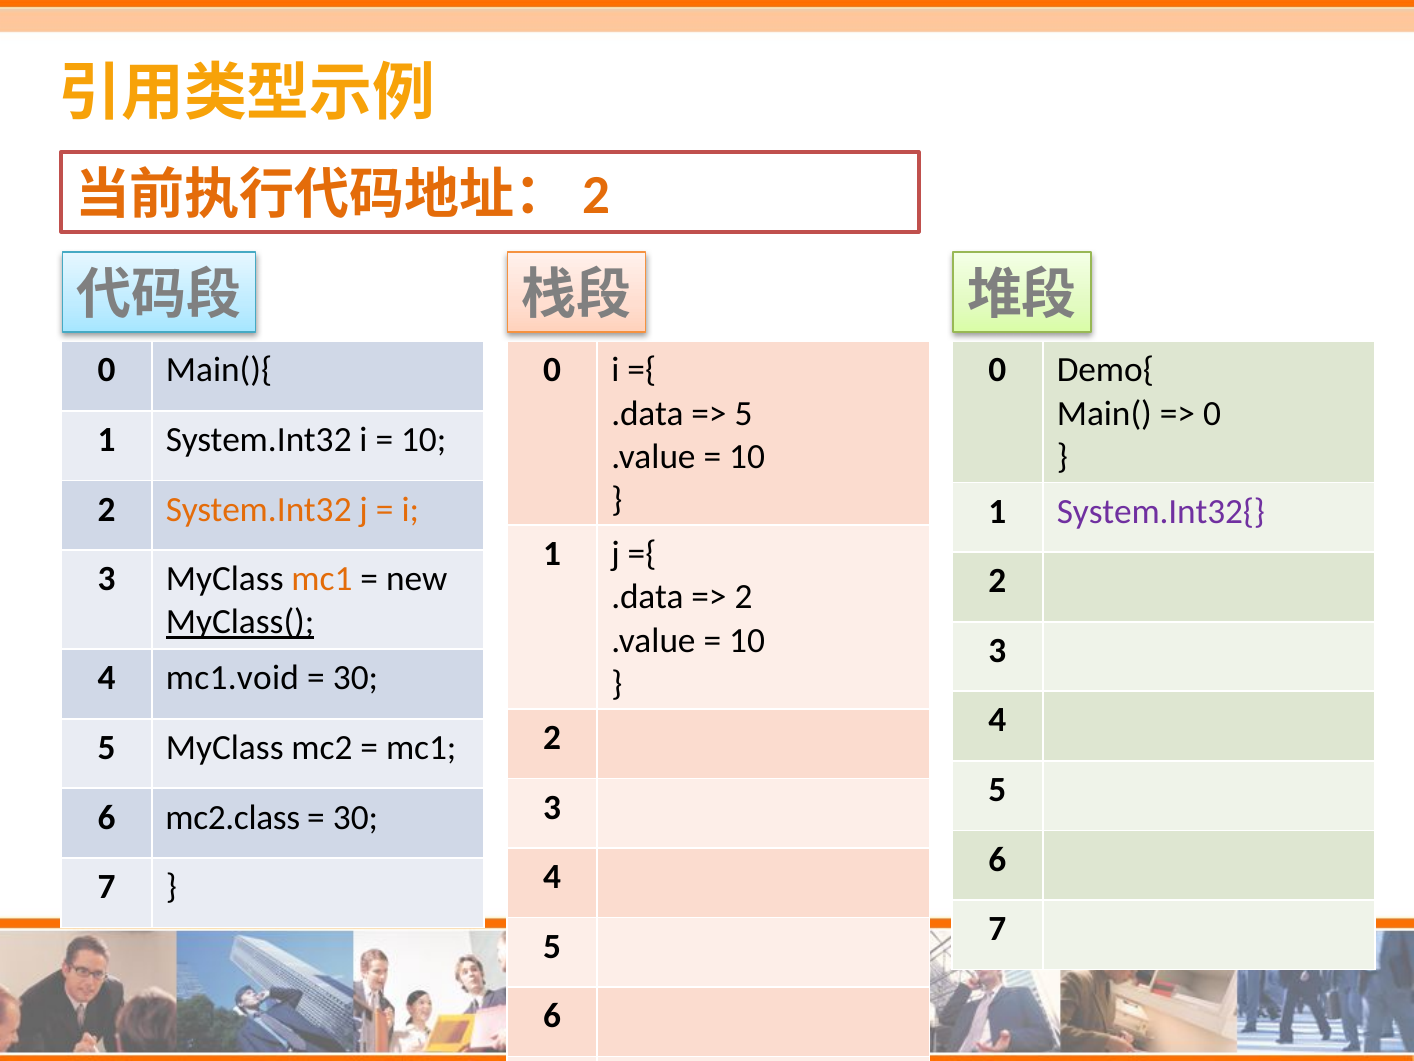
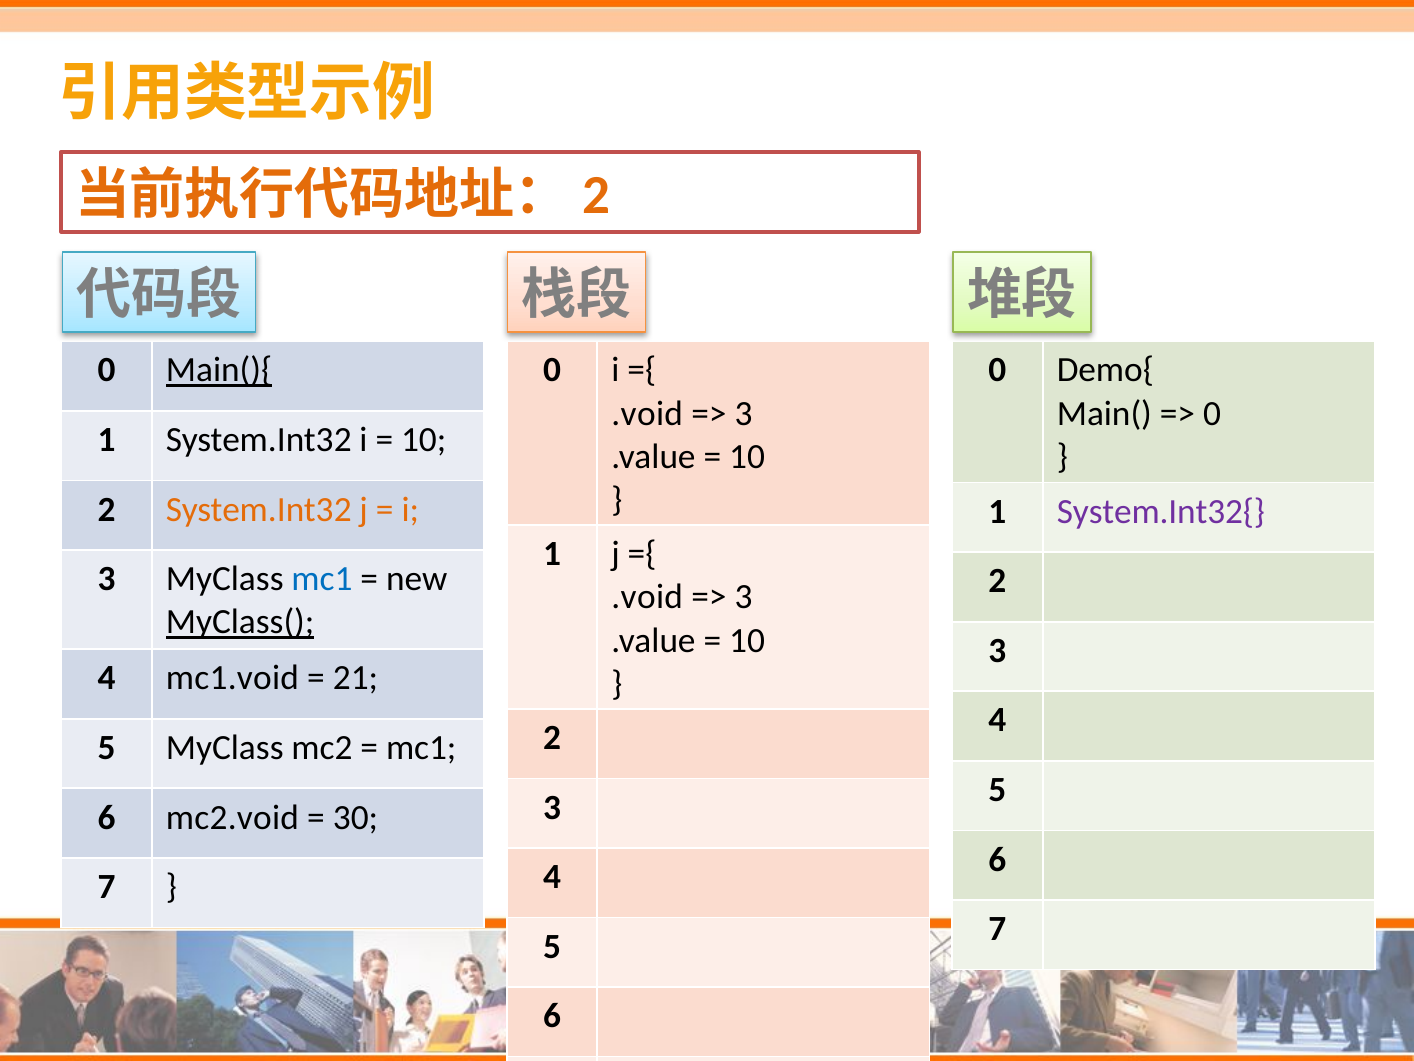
Main(){ underline: none -> present (219, 370)
.data: .data -> .void (647, 413)
5: 5 -> 3 (743, 413)
mc1 colour: orange -> blue (322, 579)
.data: .data -> .void (647, 597)
2: 2 -> 3 (743, 597)
30: 30 -> 21 (355, 678)
mc2.class: mc2.class -> mc2.void (232, 817)
